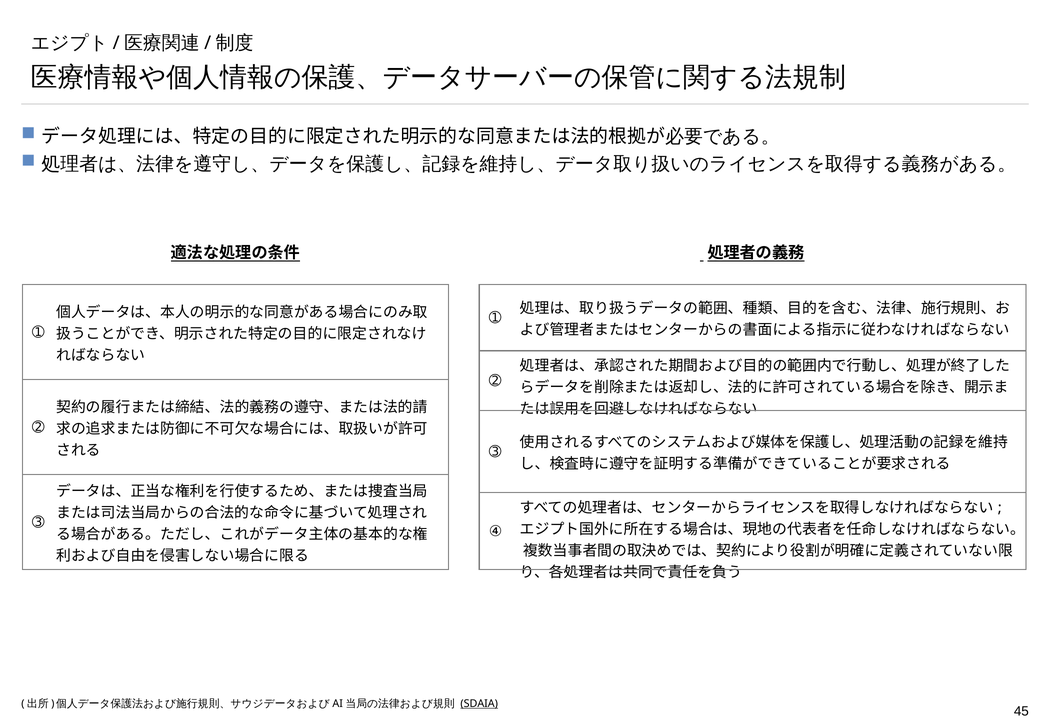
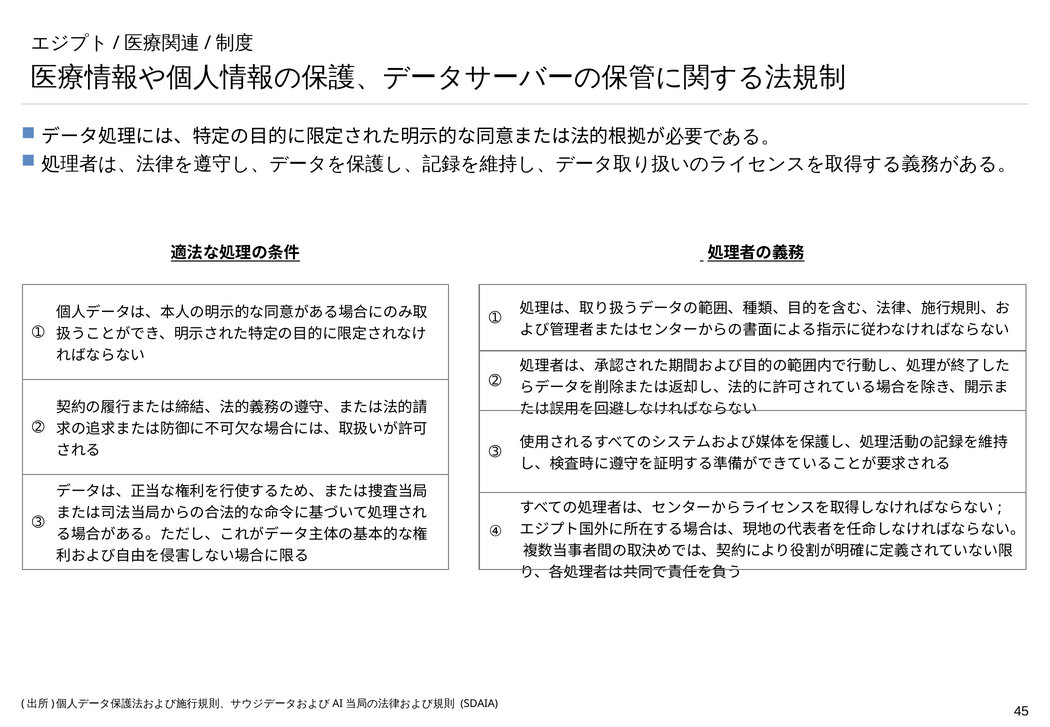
SDAIA underline: present -> none (479, 704)
